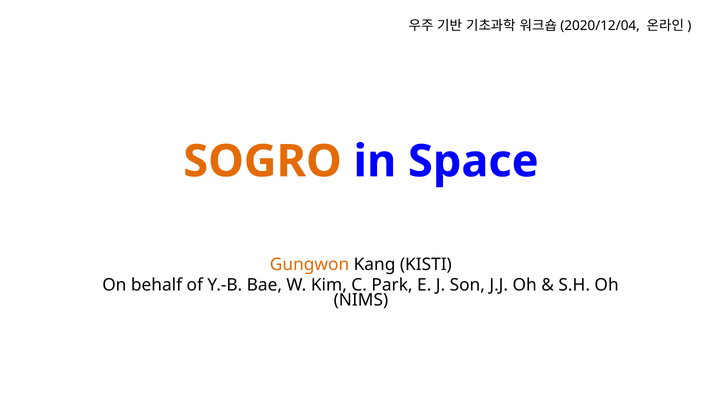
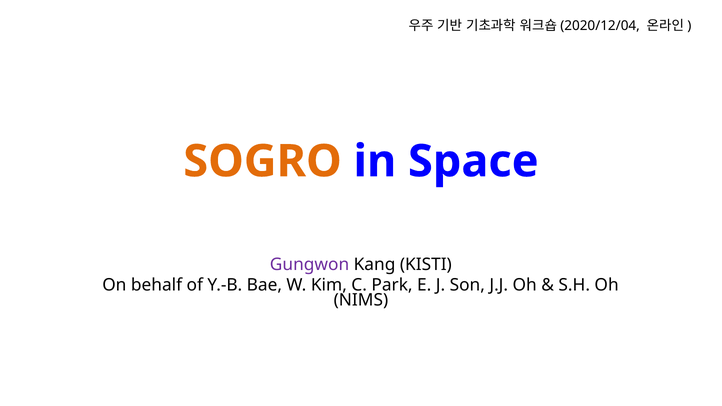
Gungwon colour: orange -> purple (310, 264)
